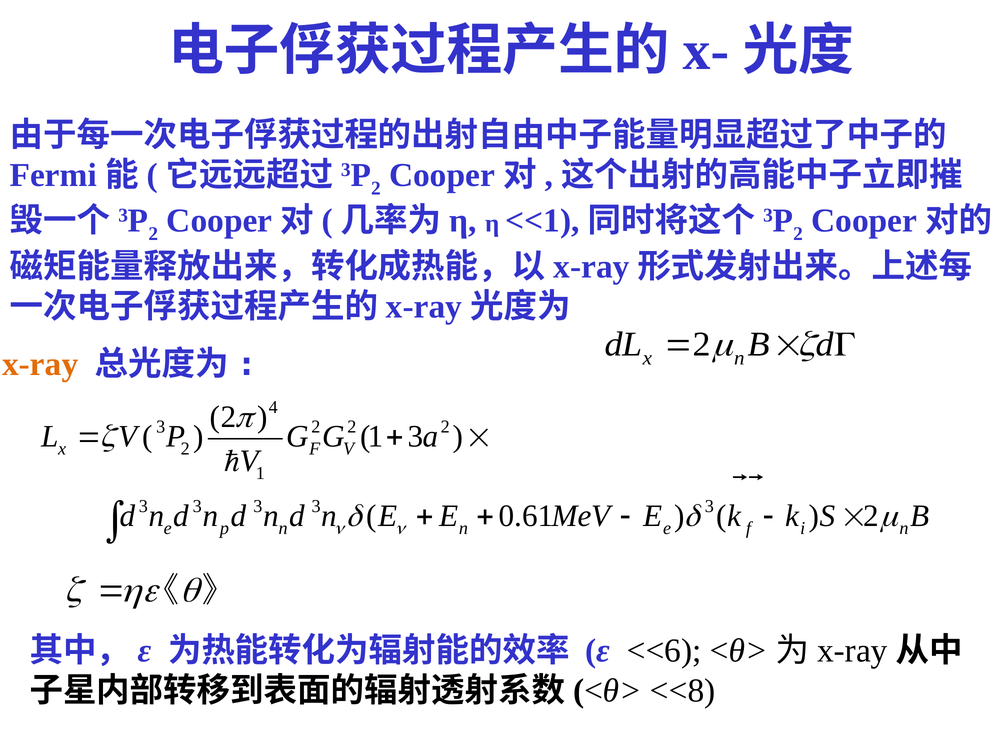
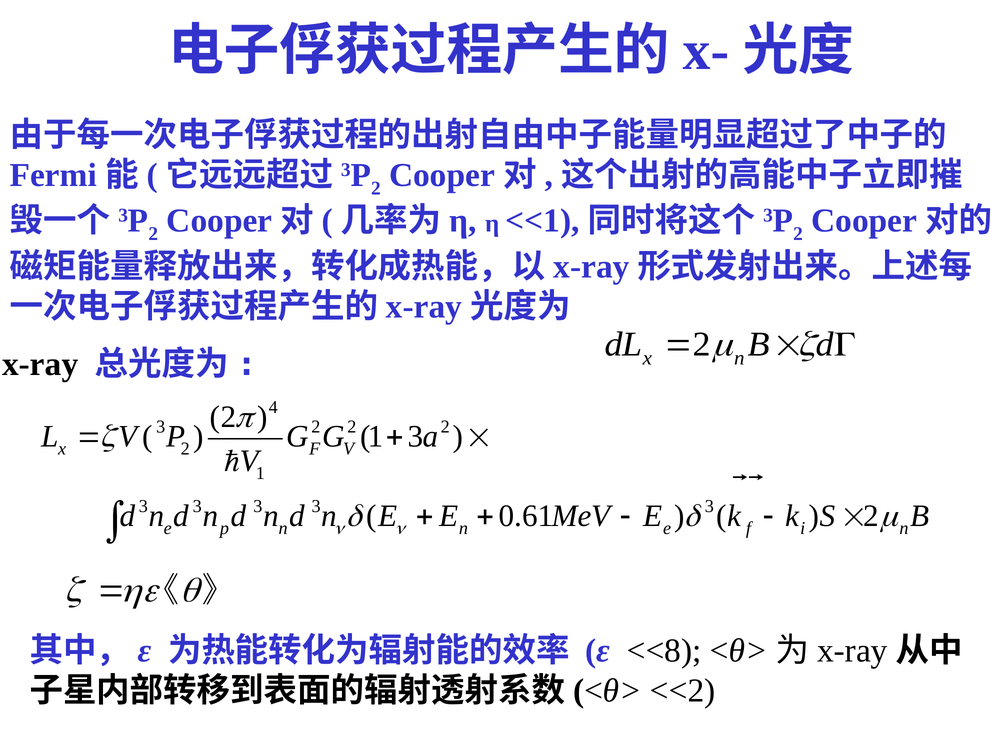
x-ray colour: orange -> black (40, 364)
<<6: <<6 -> <<8 (664, 651)
<<8: <<8 -> <<2 (683, 691)
